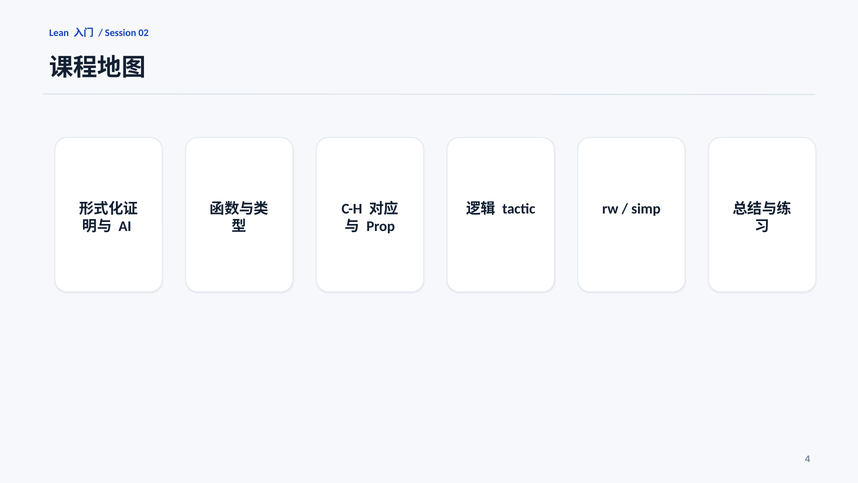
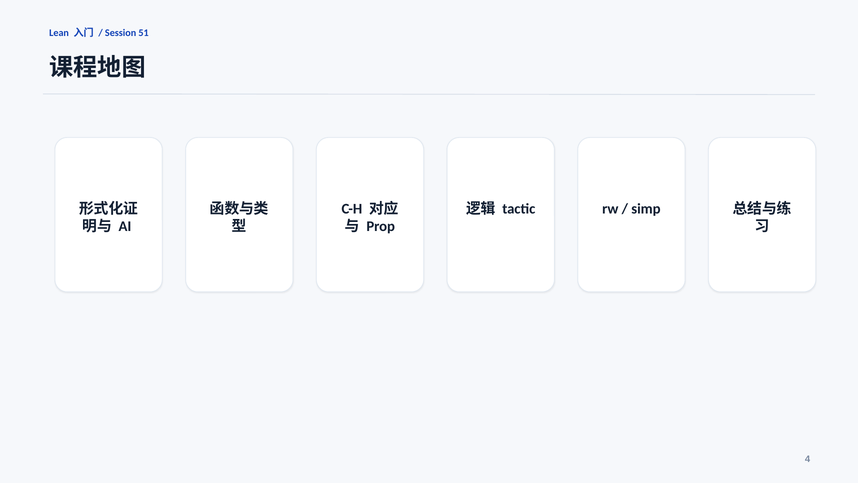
02: 02 -> 51 (144, 33)
